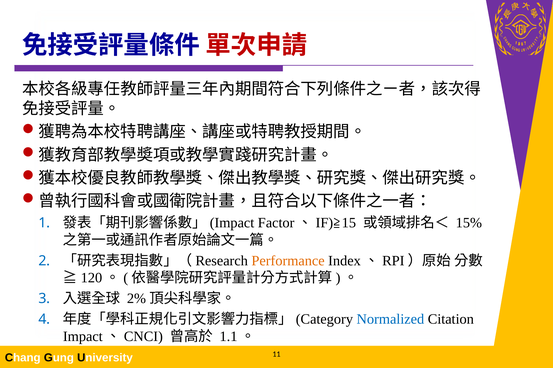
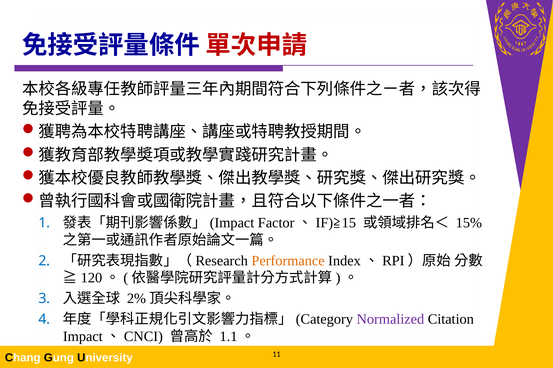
Normalized colour: blue -> purple (390, 320)
